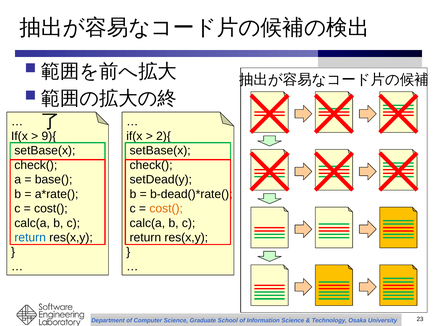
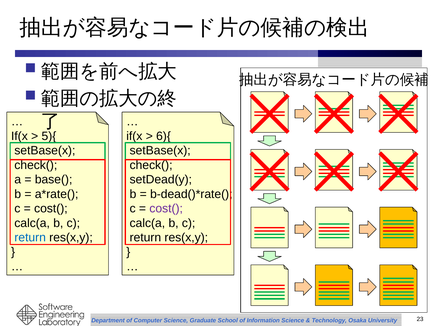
9){: 9){ -> 5){ (49, 136)
2){: 2){ -> 6){ (163, 136)
cost( colour: orange -> purple (166, 208)
